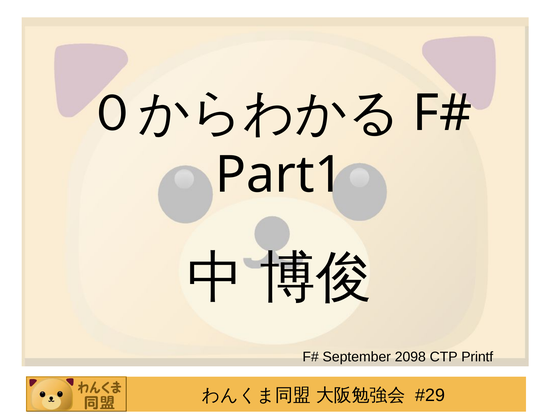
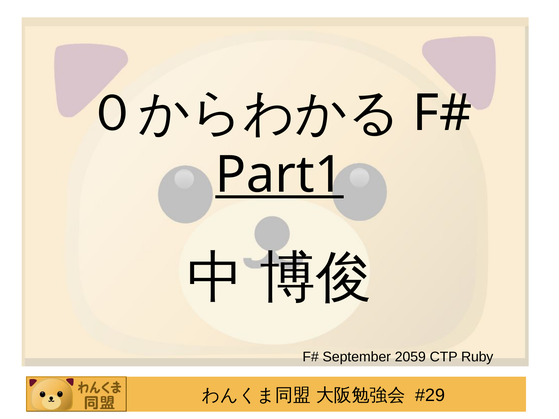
Part1 underline: none -> present (279, 175)
2098: 2098 -> 2059 (410, 357)
Printf: Printf -> Ruby (477, 357)
